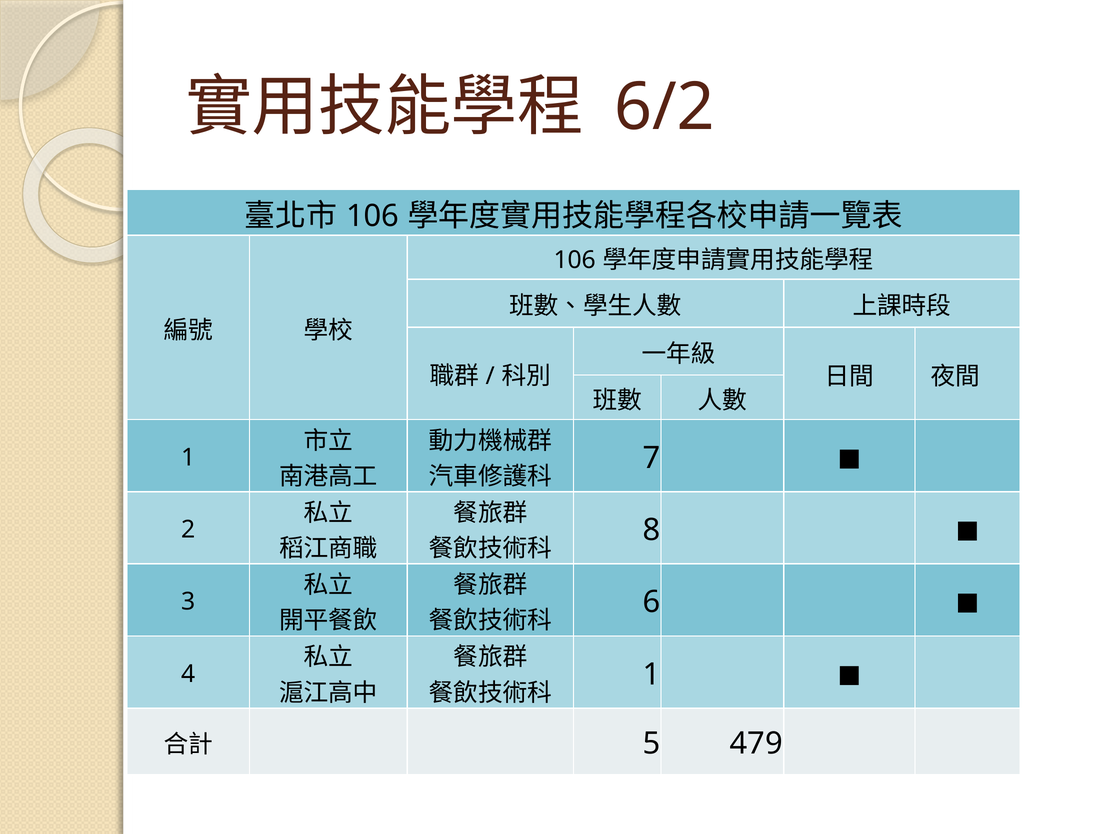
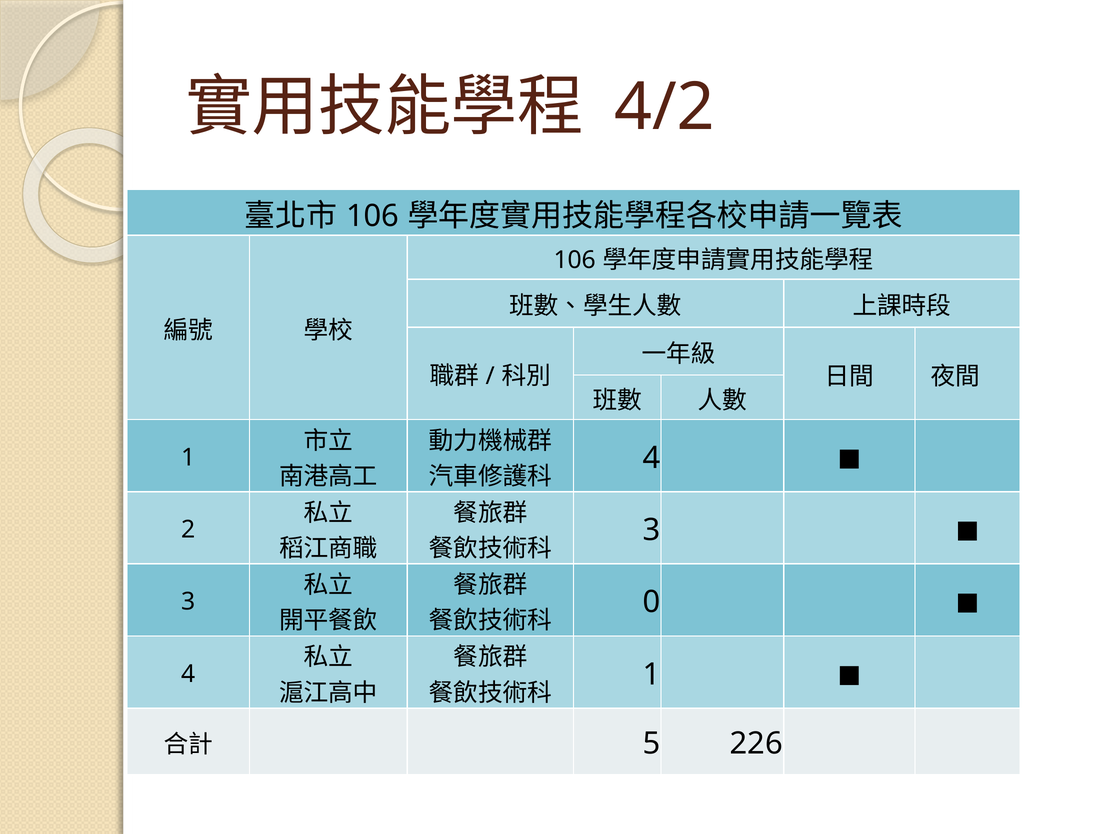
6/2: 6/2 -> 4/2 (665, 108)
7: 7 -> 4 (651, 458)
8: 8 -> 3 (651, 530)
6: 6 -> 0 (651, 602)
479: 479 -> 226 (756, 744)
